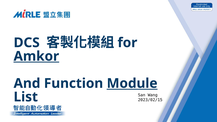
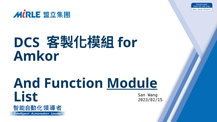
Amkor underline: present -> none (36, 56)
